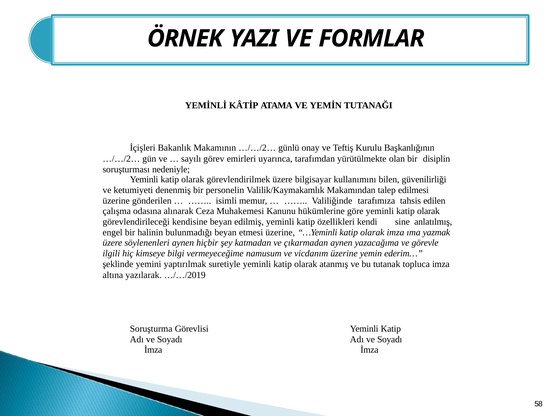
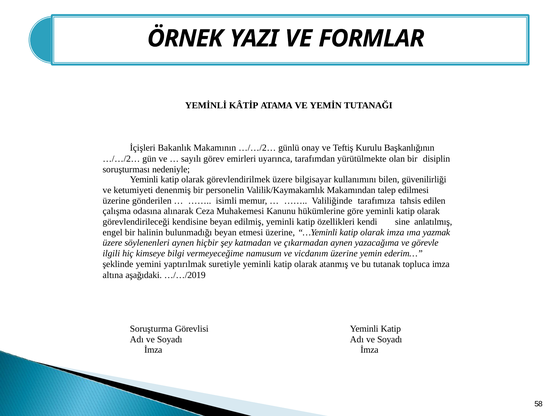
yazılarak: yazılarak -> aşağıdaki (144, 275)
